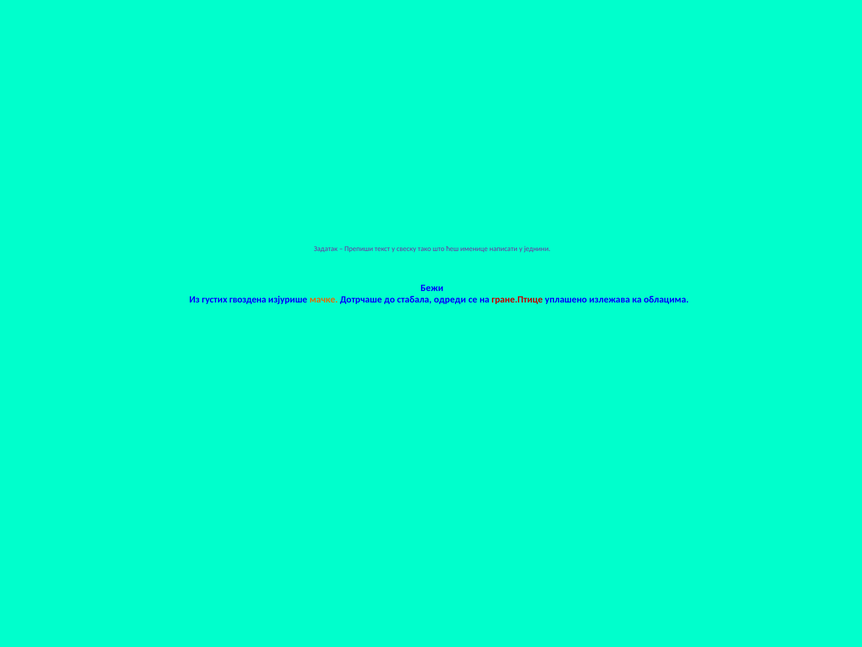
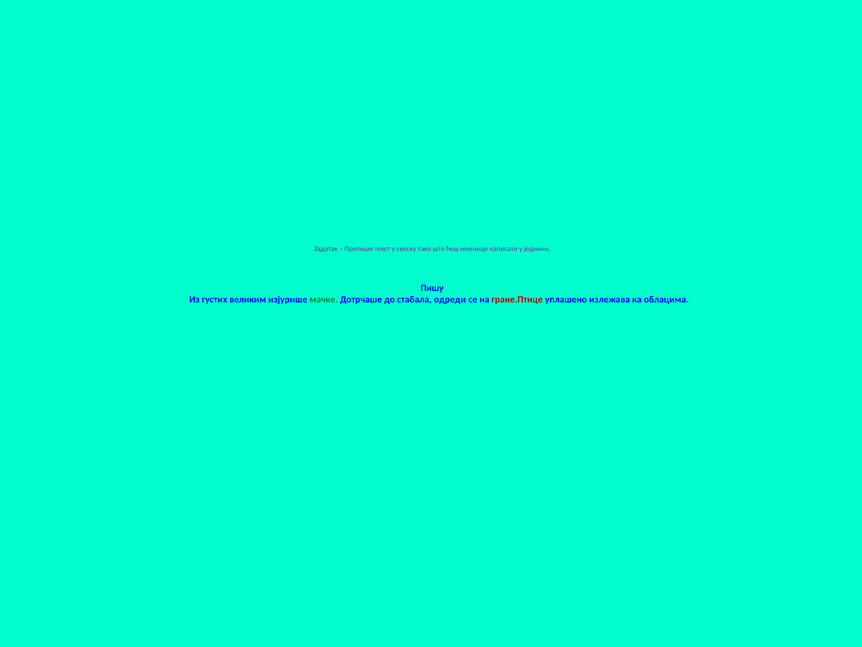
Бежи: Бежи -> Пишу (432, 288)
гвоздена: гвоздена -> великим (248, 299)
мачке colour: orange -> green (324, 299)
